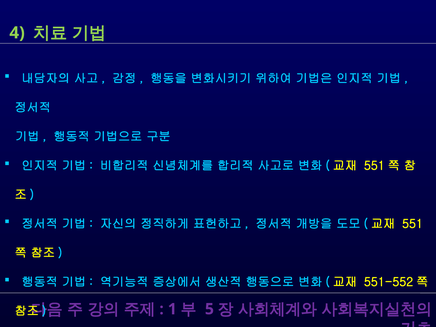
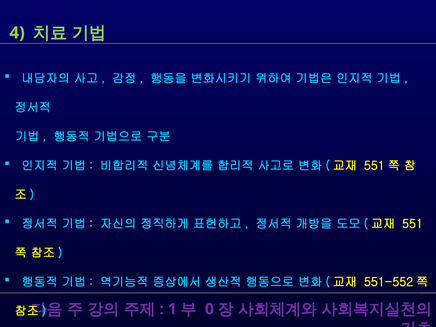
5: 5 -> 0 (209, 309)
